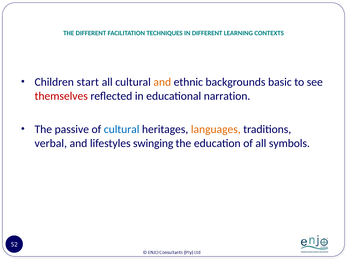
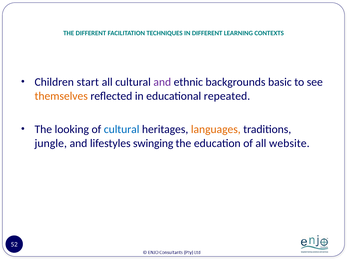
and colour: orange -> purple (162, 82)
themselves colour: red -> orange (61, 96)
narration: narration -> repeated (227, 96)
passive: passive -> looking (72, 129)
verbal: verbal -> jungle (51, 143)
symbols: symbols -> website (289, 143)
